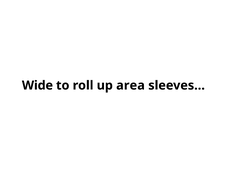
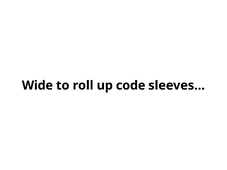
area: area -> code (131, 86)
